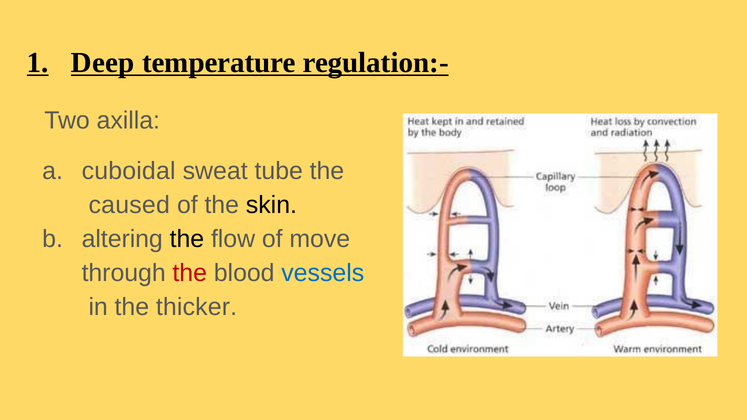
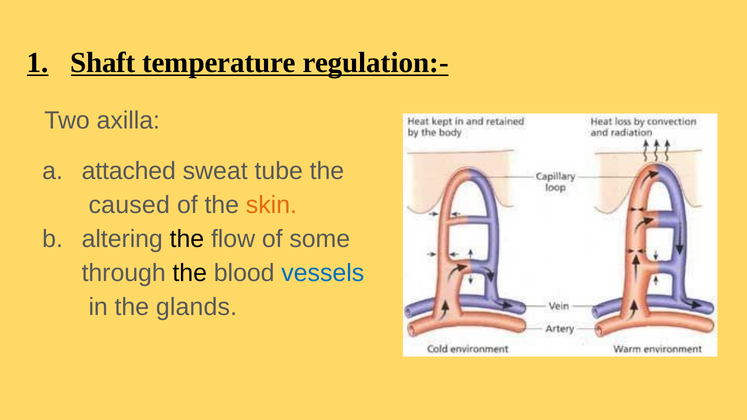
Deep: Deep -> Shaft (103, 63)
cuboidal: cuboidal -> attached (129, 171)
skin colour: black -> orange (271, 205)
move: move -> some (320, 239)
the colour: red -> black (190, 273)
thicker: thicker -> glands (197, 307)
